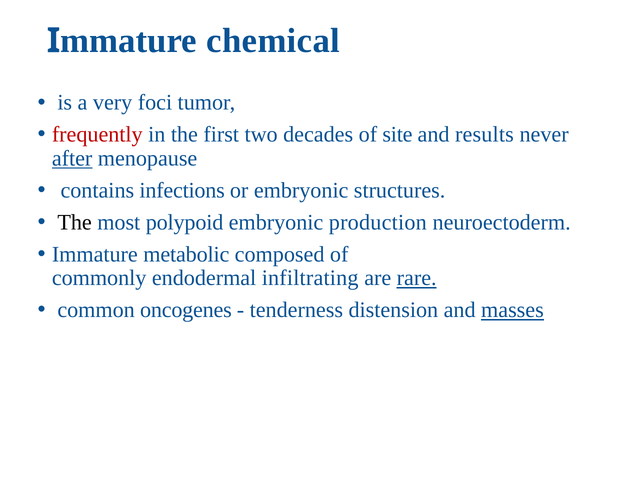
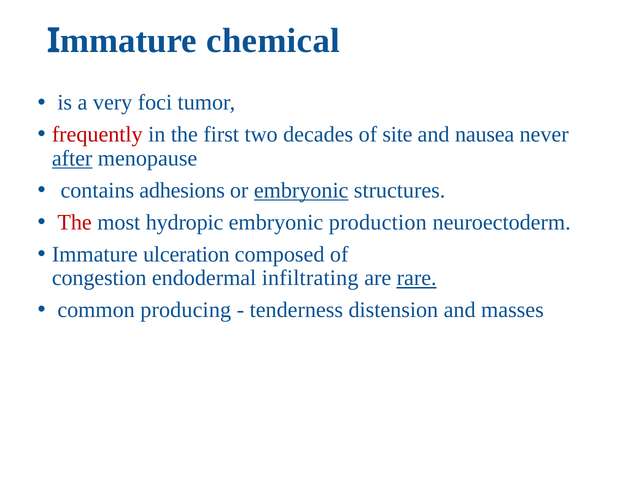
results: results -> nausea (485, 134)
infections: infections -> adhesions (182, 190)
embryonic underline: none -> present (301, 190)
The colour: black -> red (75, 222)
polypoid: polypoid -> hydropic (185, 222)
metabolic: metabolic -> ulceration (186, 254)
commonly: commonly -> congestion (99, 278)
oncogenes: oncogenes -> producing (186, 310)
masses underline: present -> none (512, 310)
